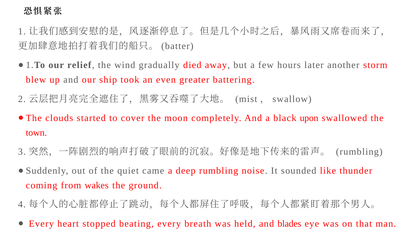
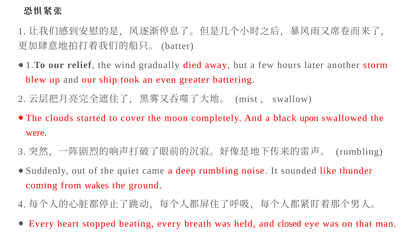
town: town -> were (36, 133)
blades: blades -> closed (289, 223)
